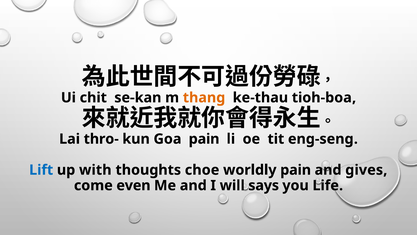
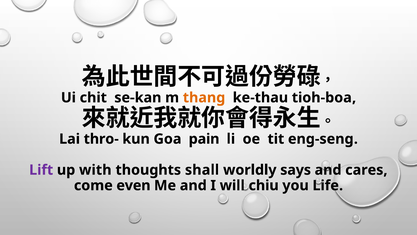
Lift colour: blue -> purple (41, 170)
choe: choe -> shall (202, 170)
worldly pain: pain -> says (296, 170)
gives: gives -> cares (366, 170)
says: says -> chiu (264, 185)
